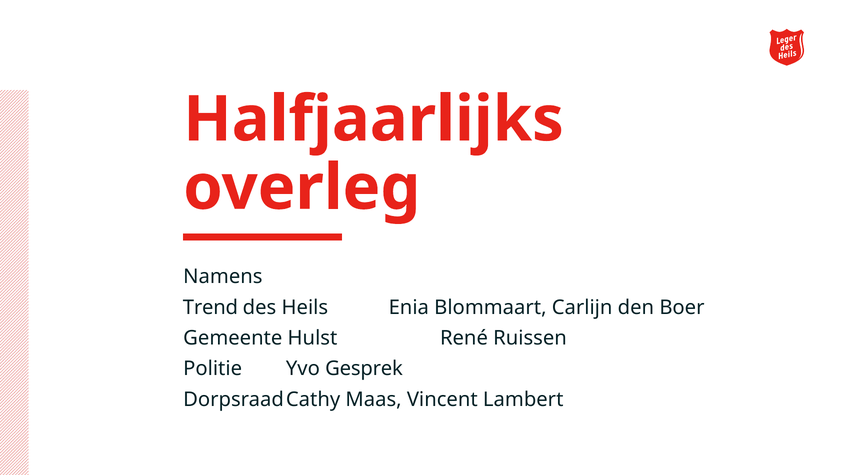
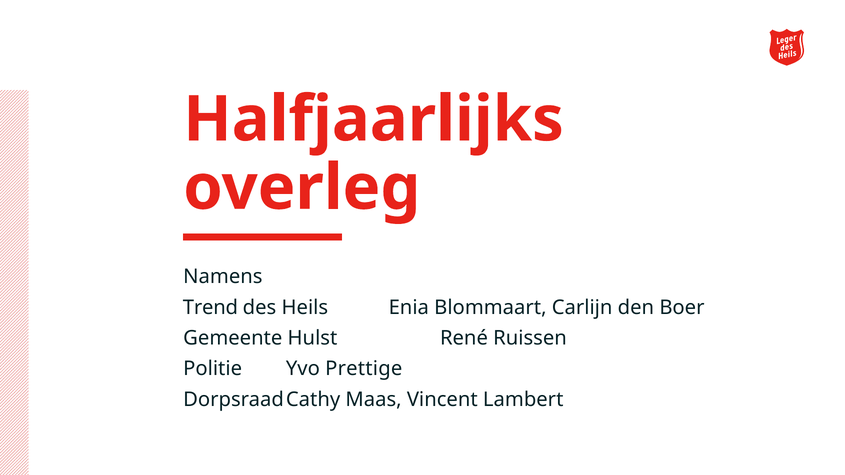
Gesprek: Gesprek -> Prettige (364, 369)
